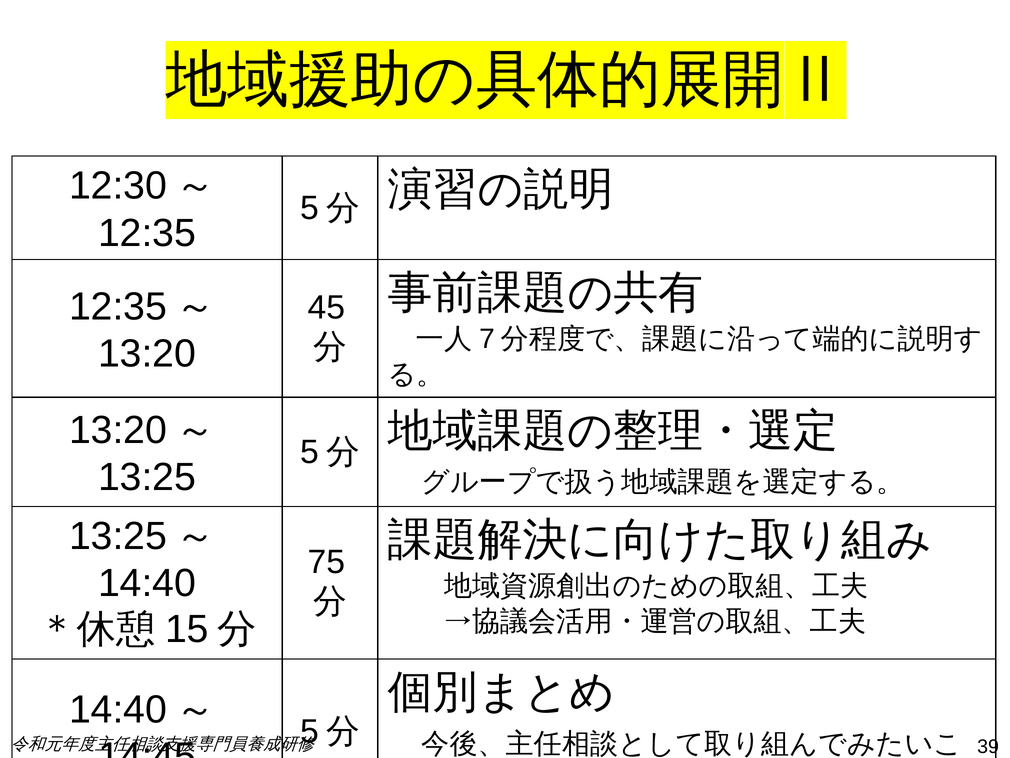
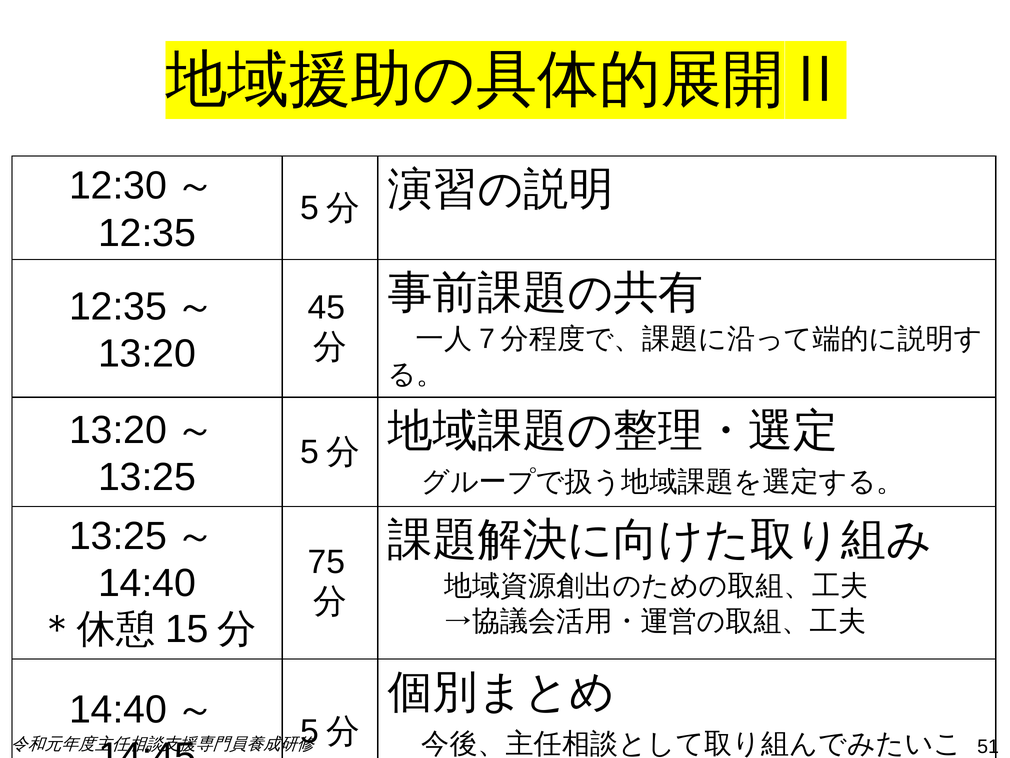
39: 39 -> 51 (988, 746)
